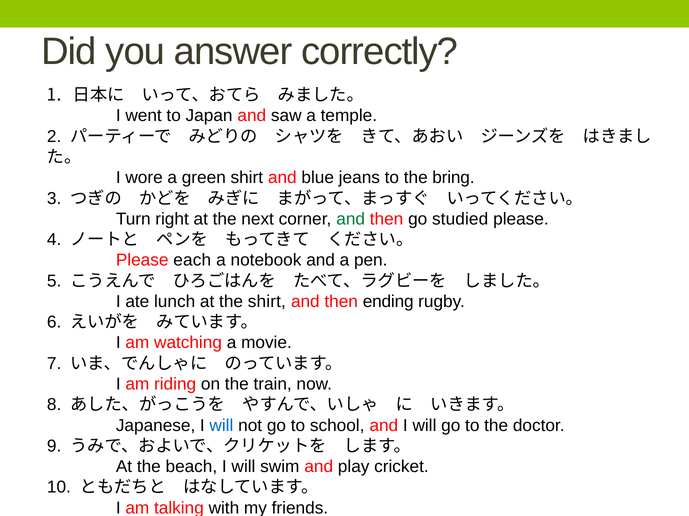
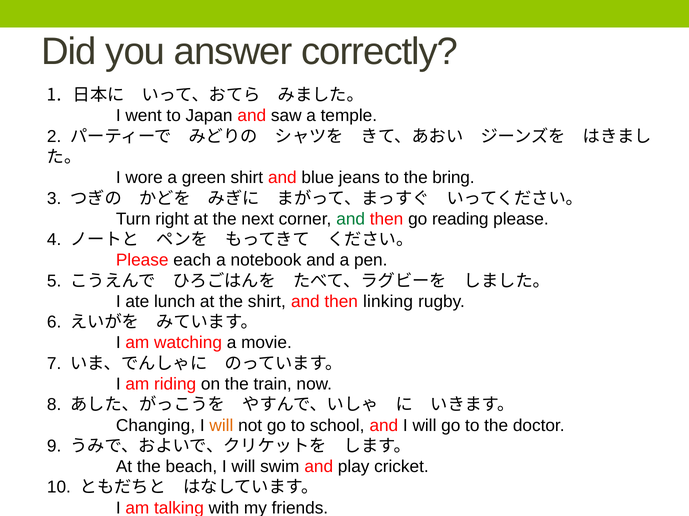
studied: studied -> reading (460, 219)
ending: ending -> linking (388, 302)
Japanese: Japanese -> Changing (156, 426)
will colour: blue -> orange (221, 426)
